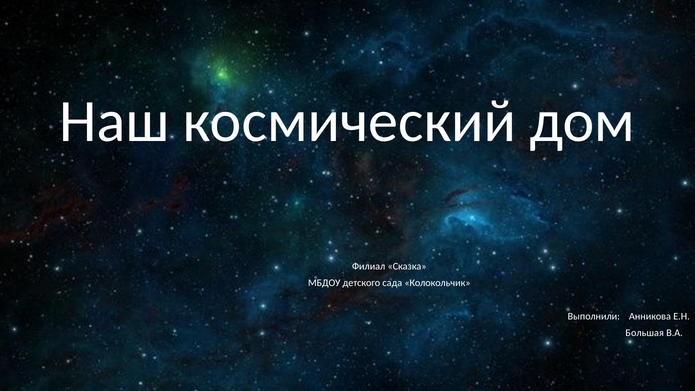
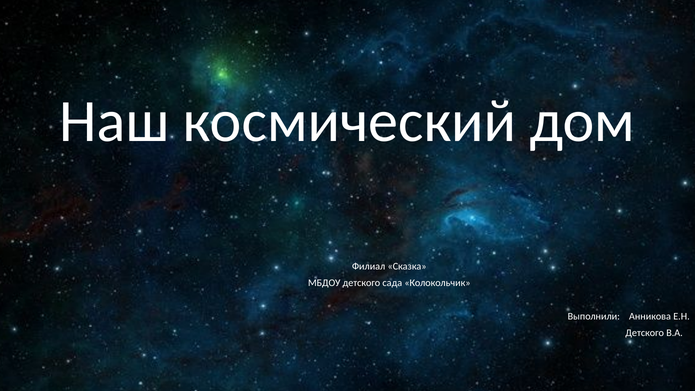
Большая: Большая -> Детского (645, 333)
